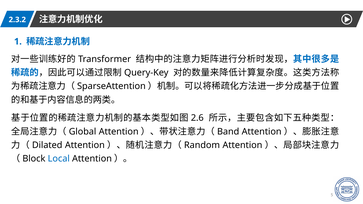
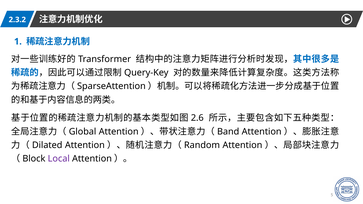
Local colour: blue -> purple (59, 159)
